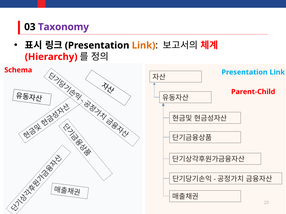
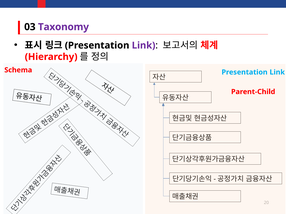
Link colour: orange -> purple (144, 45)
